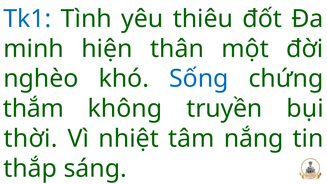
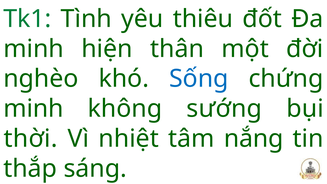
Tk1 colour: blue -> green (27, 19)
thắm: thắm -> minh (33, 109)
truyền: truyền -> sướng (224, 109)
